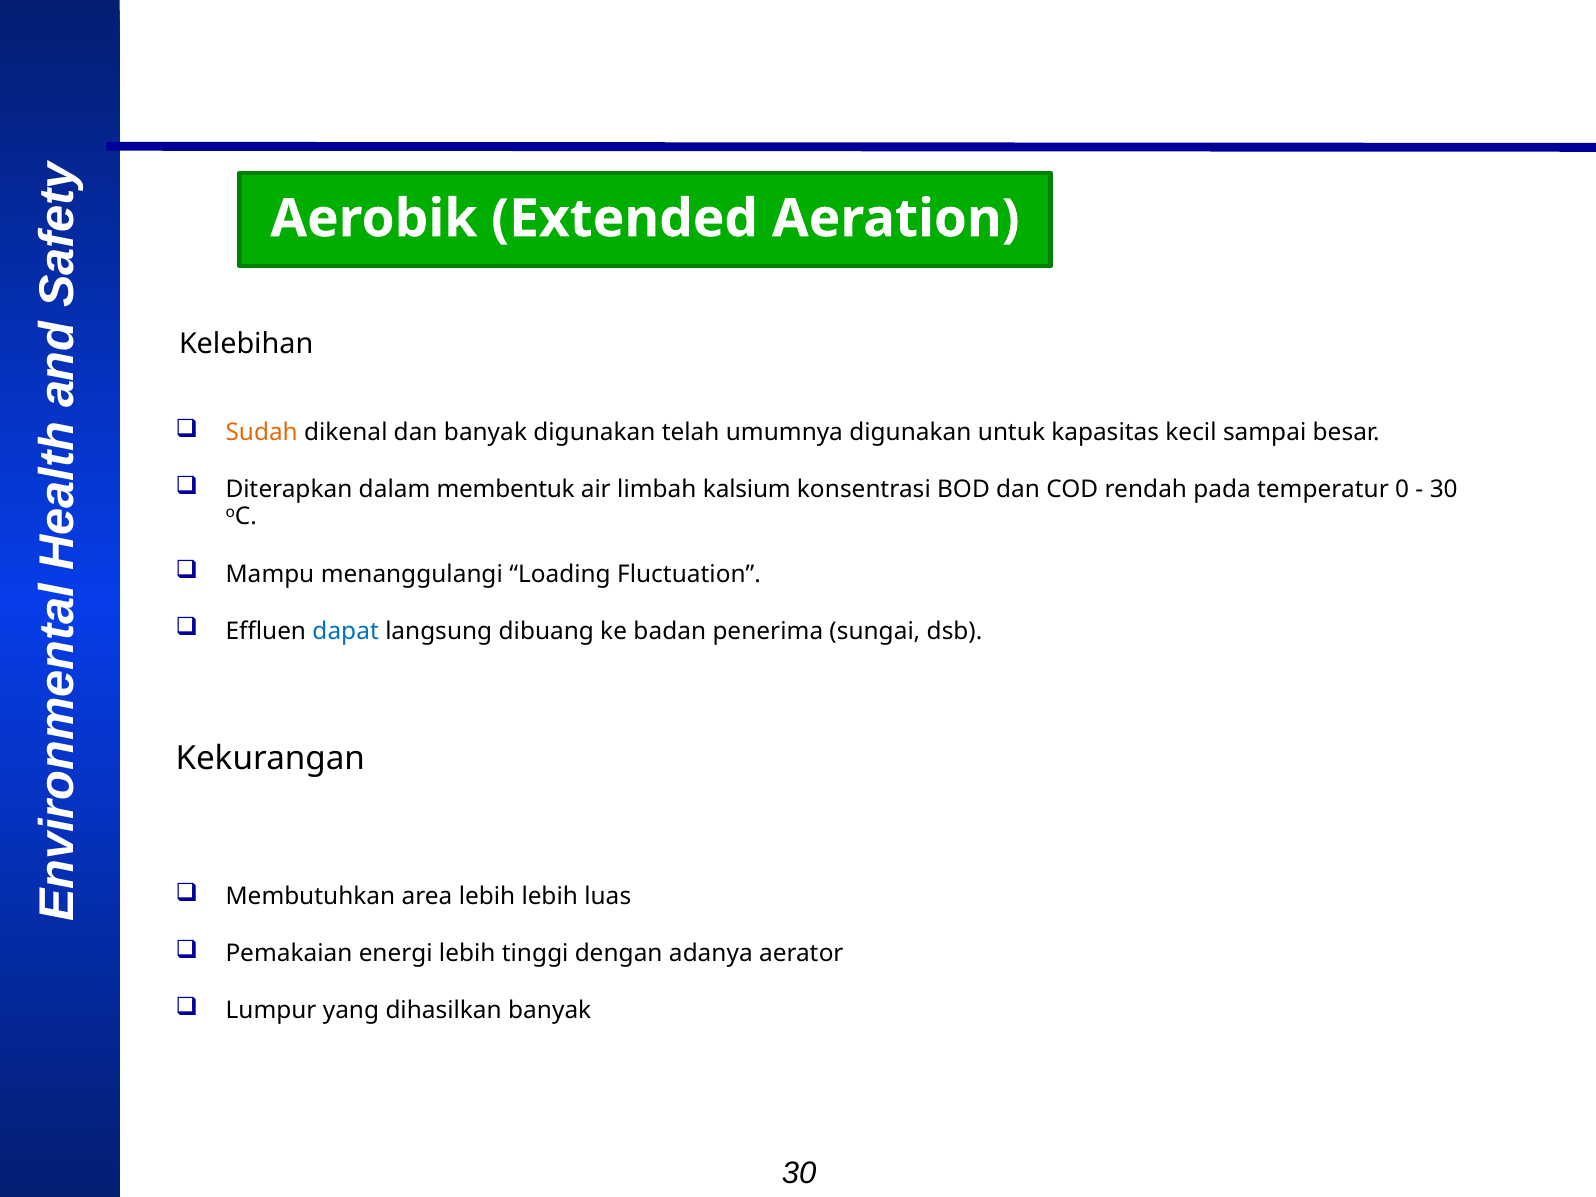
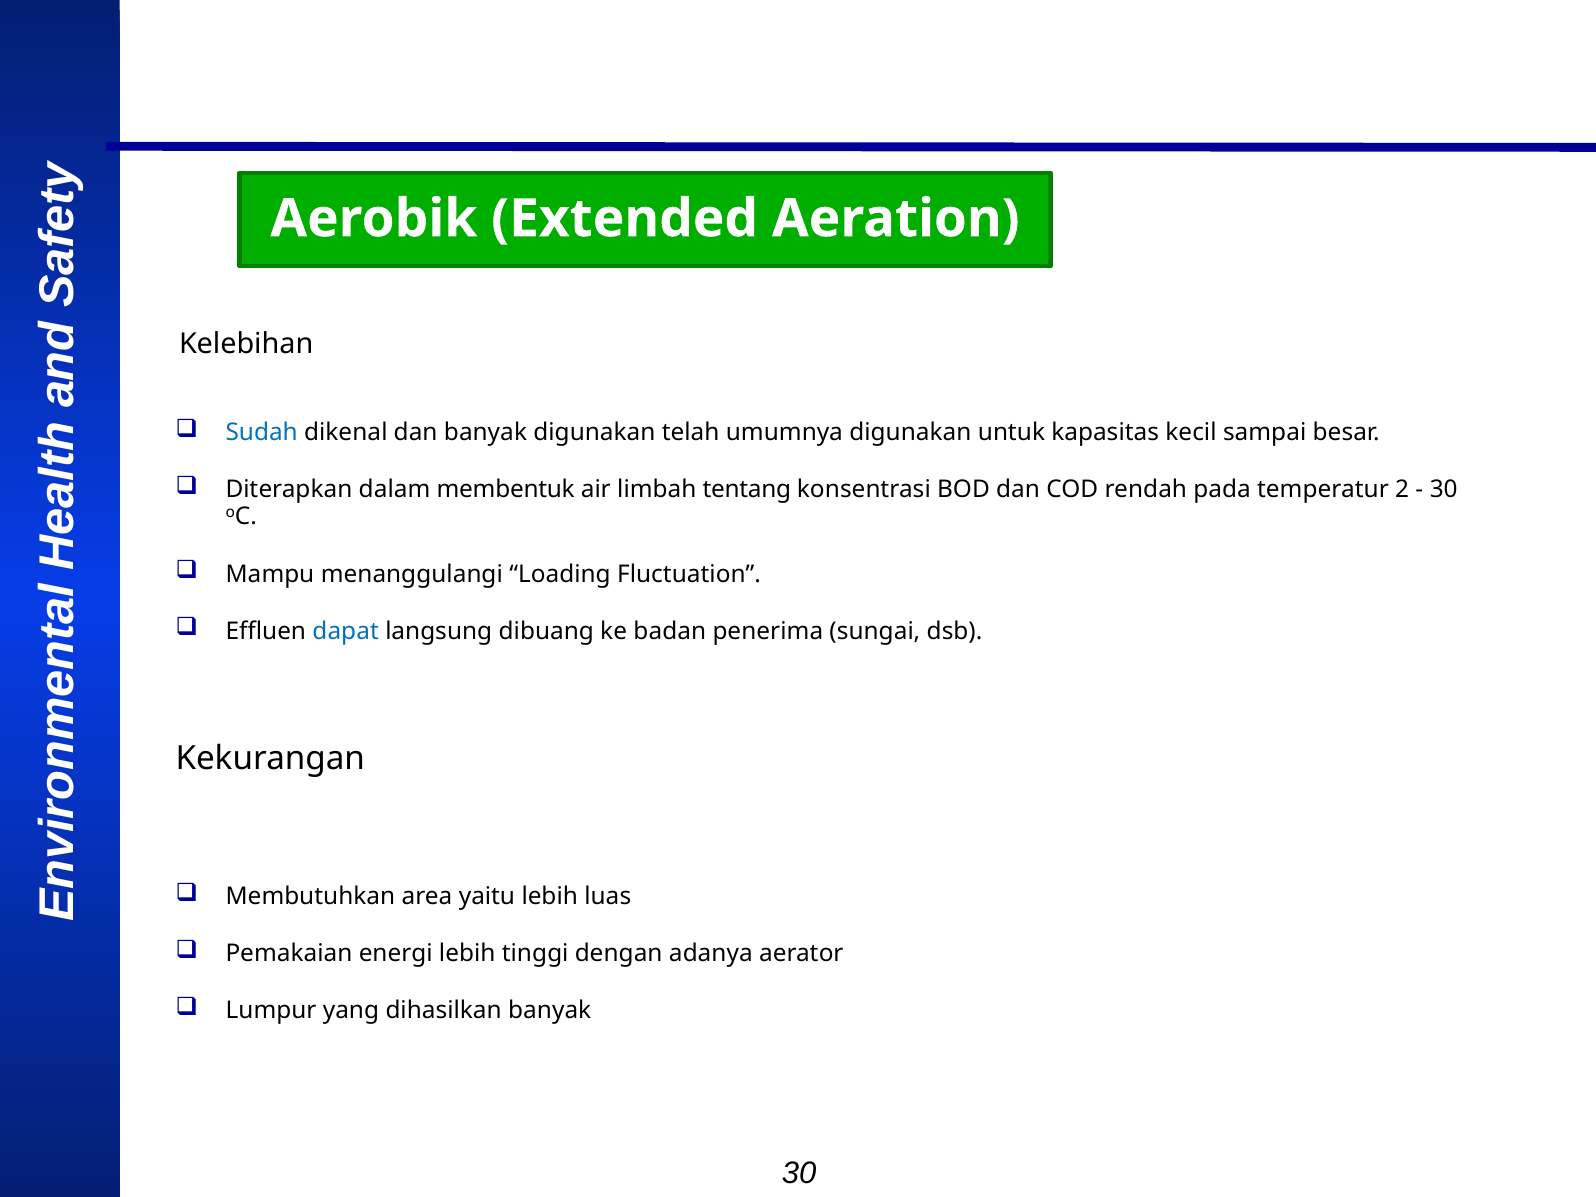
Sudah colour: orange -> blue (262, 433)
kalsium: kalsium -> tentang (747, 490)
0: 0 -> 2 (1402, 490)
area lebih: lebih -> yaitu (487, 897)
